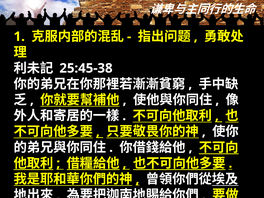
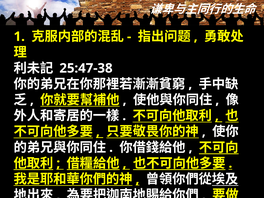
25:45-38: 25:45-38 -> 25:47-38 (86, 68)
